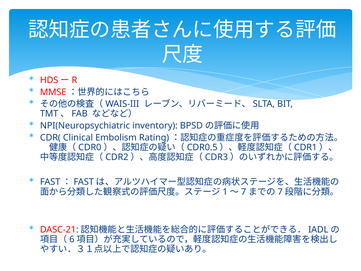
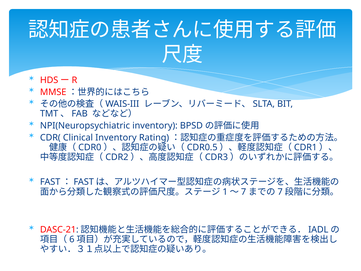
Clinical Embolism: Embolism -> Inventory (116, 137)
